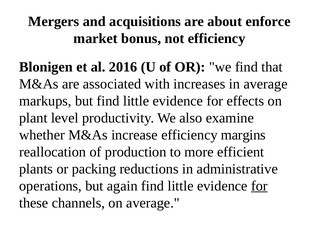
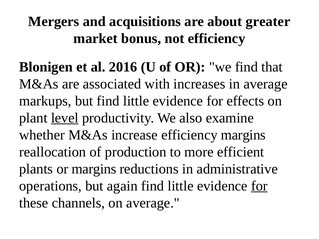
enforce: enforce -> greater (268, 21)
level underline: none -> present (65, 118)
or packing: packing -> margins (94, 169)
